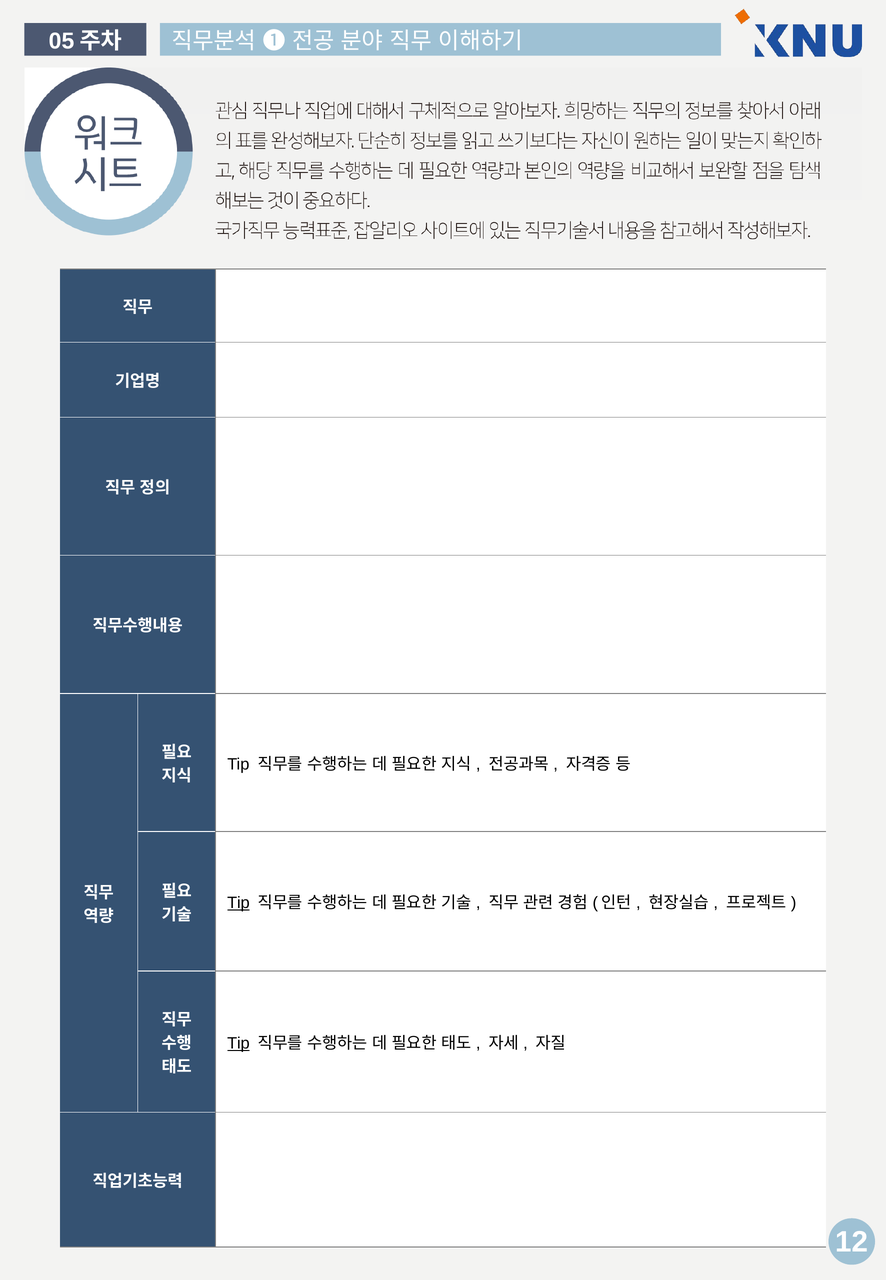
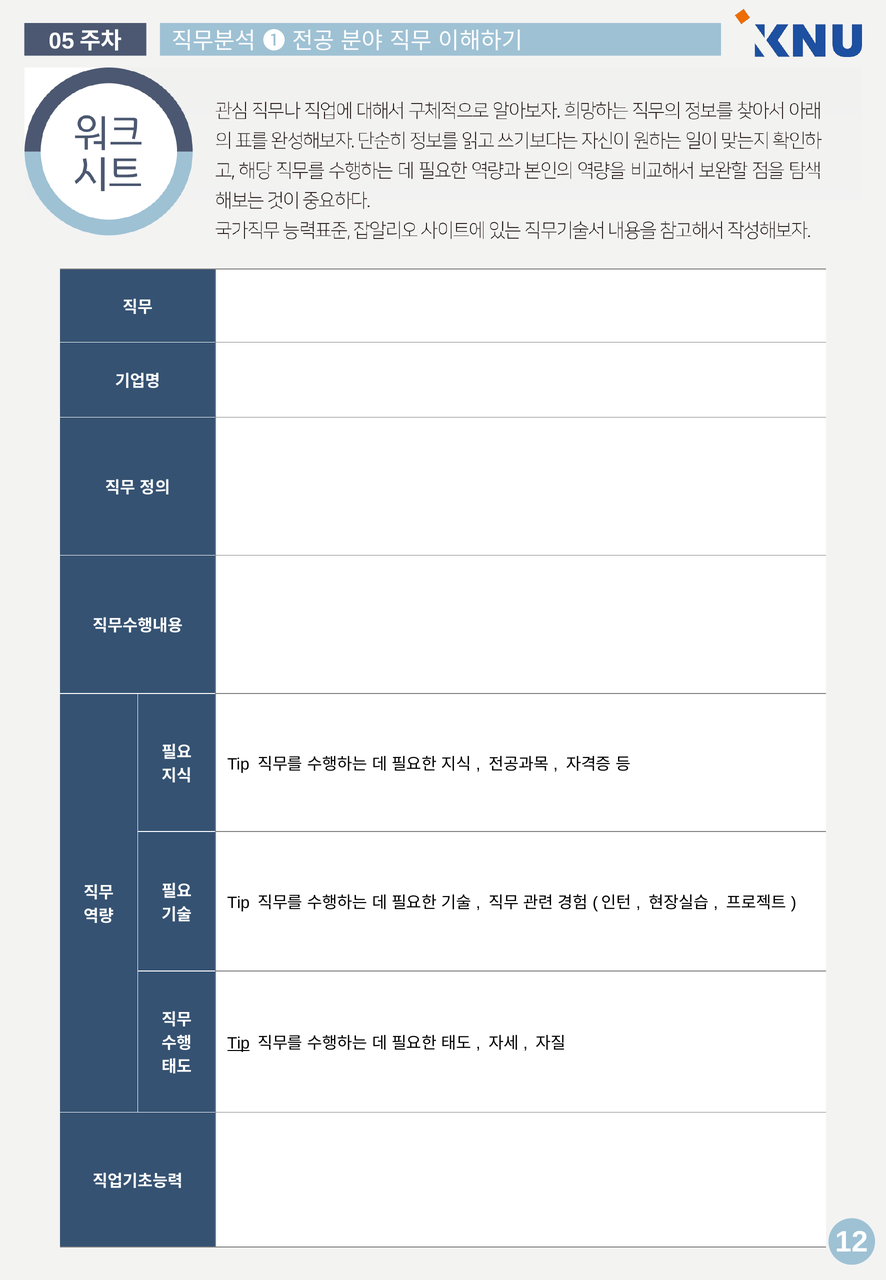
Tip underline: present -> none (238, 903)
